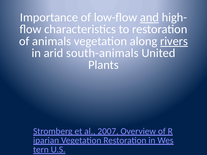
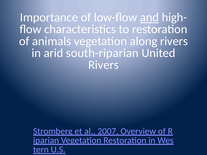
rivers underline: present -> none (174, 41)
south-animals: south-animals -> south-riparian (102, 53)
Plants: Plants -> Rivers (103, 65)
